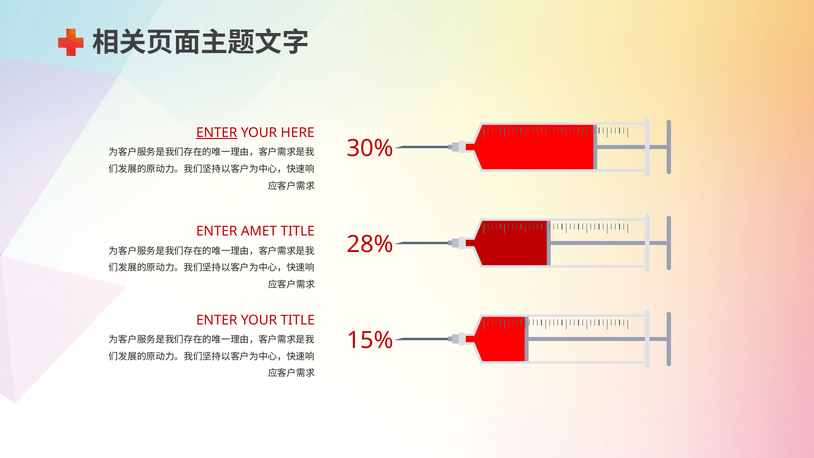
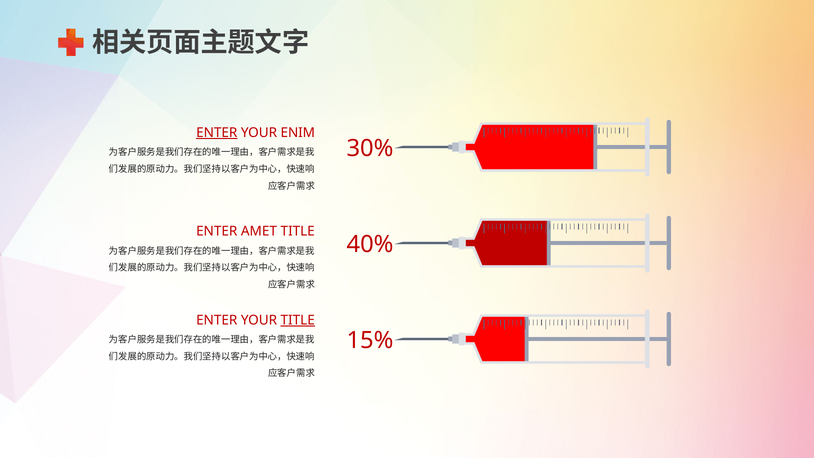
HERE: HERE -> ENIM (298, 133)
28%: 28% -> 40% (370, 244)
TITLE underline: none -> present (298, 320)
